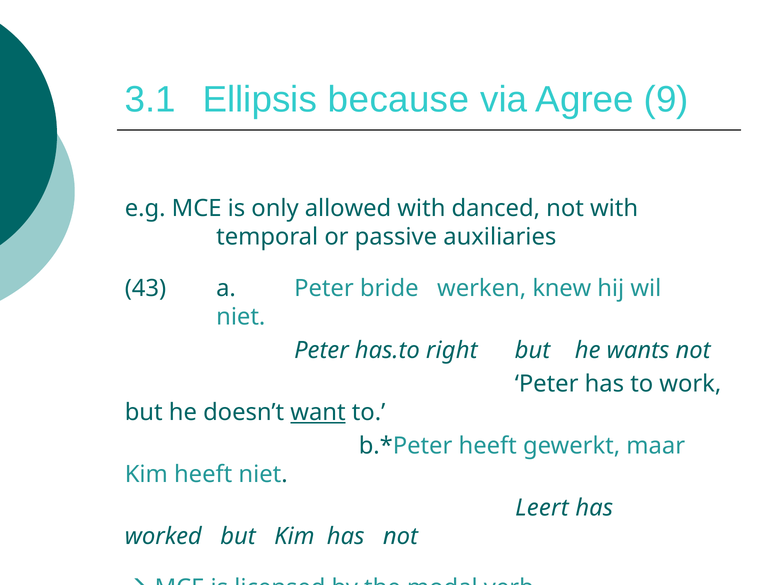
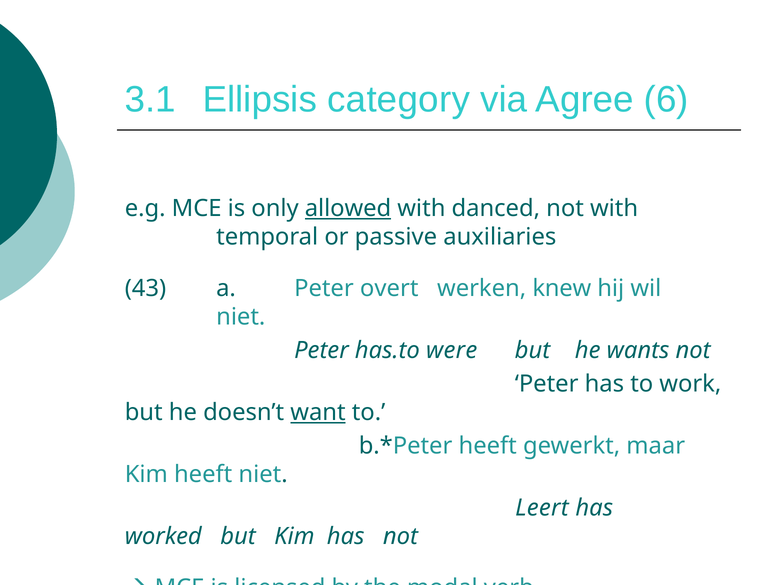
because: because -> category (399, 100)
9: 9 -> 6 (666, 100)
allowed underline: none -> present (348, 208)
bride: bride -> overt (389, 289)
right: right -> were (452, 350)
